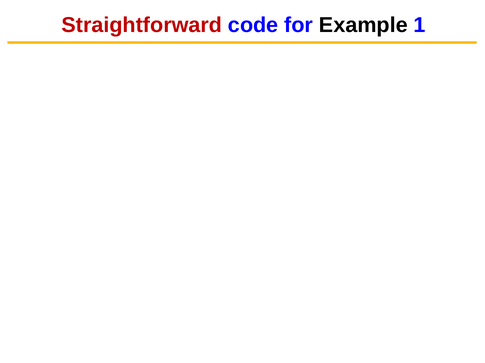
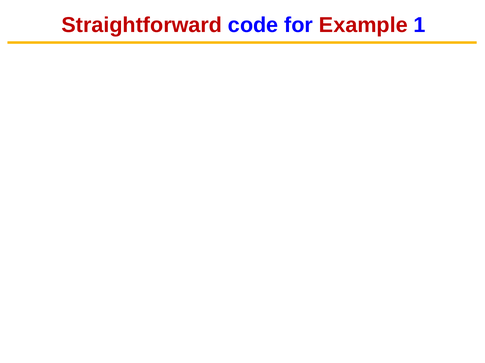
Example colour: black -> red (363, 25)
